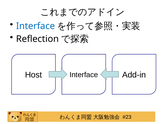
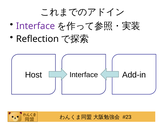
Interface colour: blue -> purple (36, 26)
